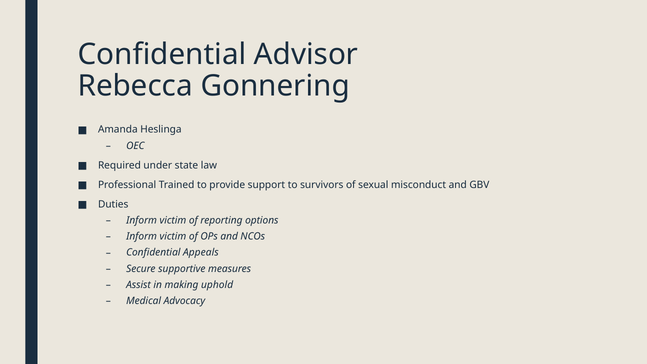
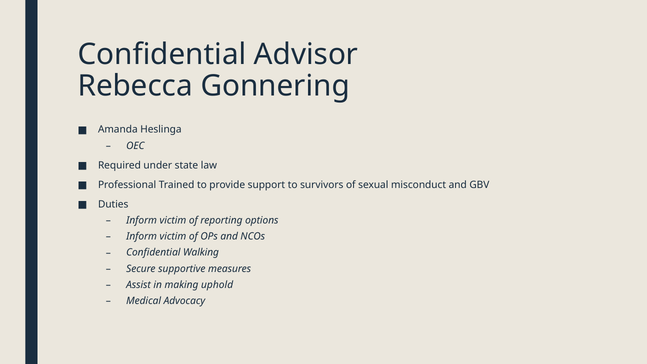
Appeals: Appeals -> Walking (201, 253)
